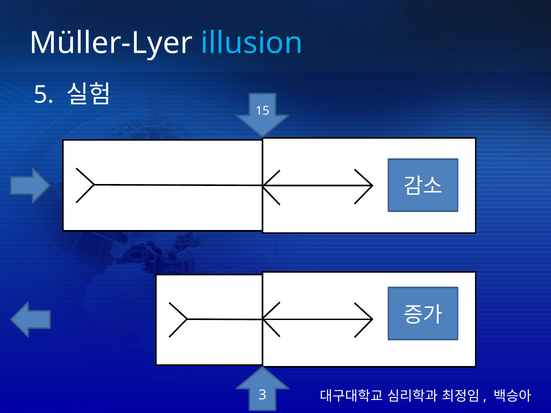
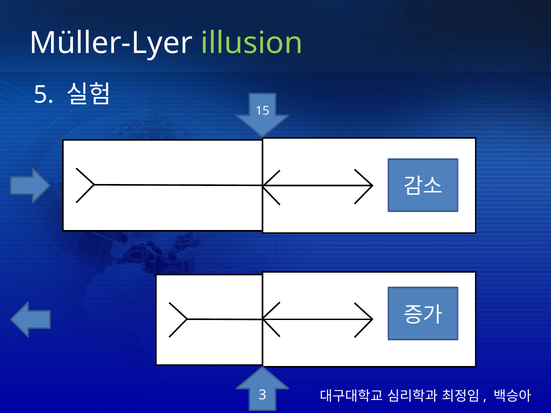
illusion colour: light blue -> light green (252, 43)
